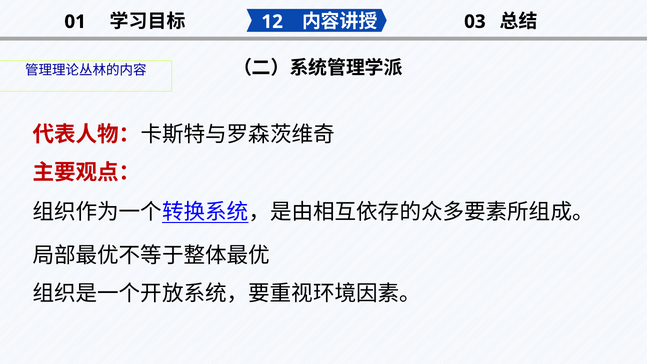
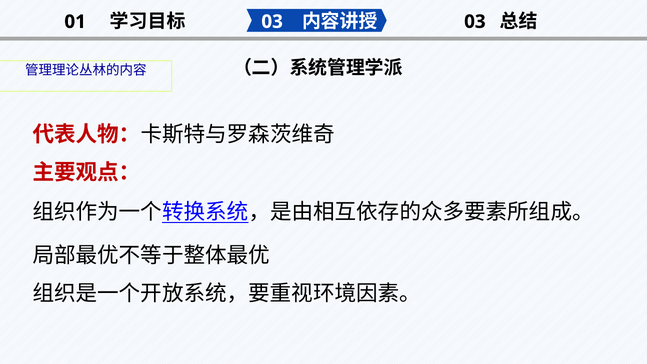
12: 12 -> 03 (272, 22)
